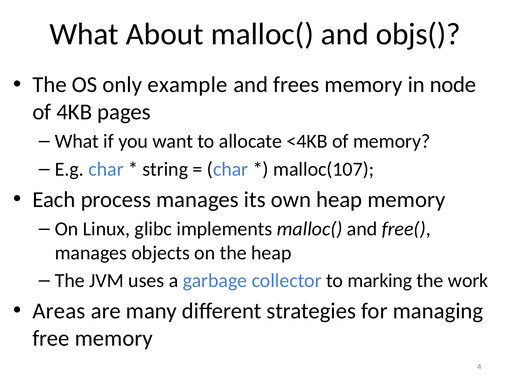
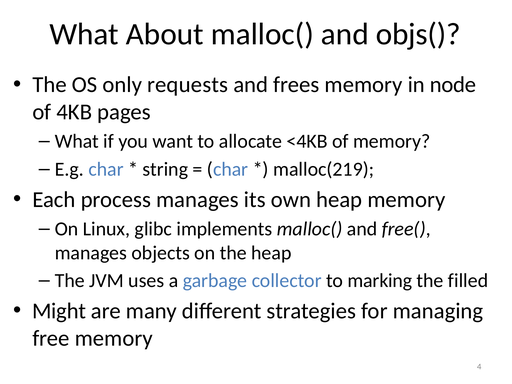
example: example -> requests (188, 85)
malloc(107: malloc(107 -> malloc(219 (324, 169)
work: work -> filled (468, 281)
Areas: Areas -> Might (59, 311)
